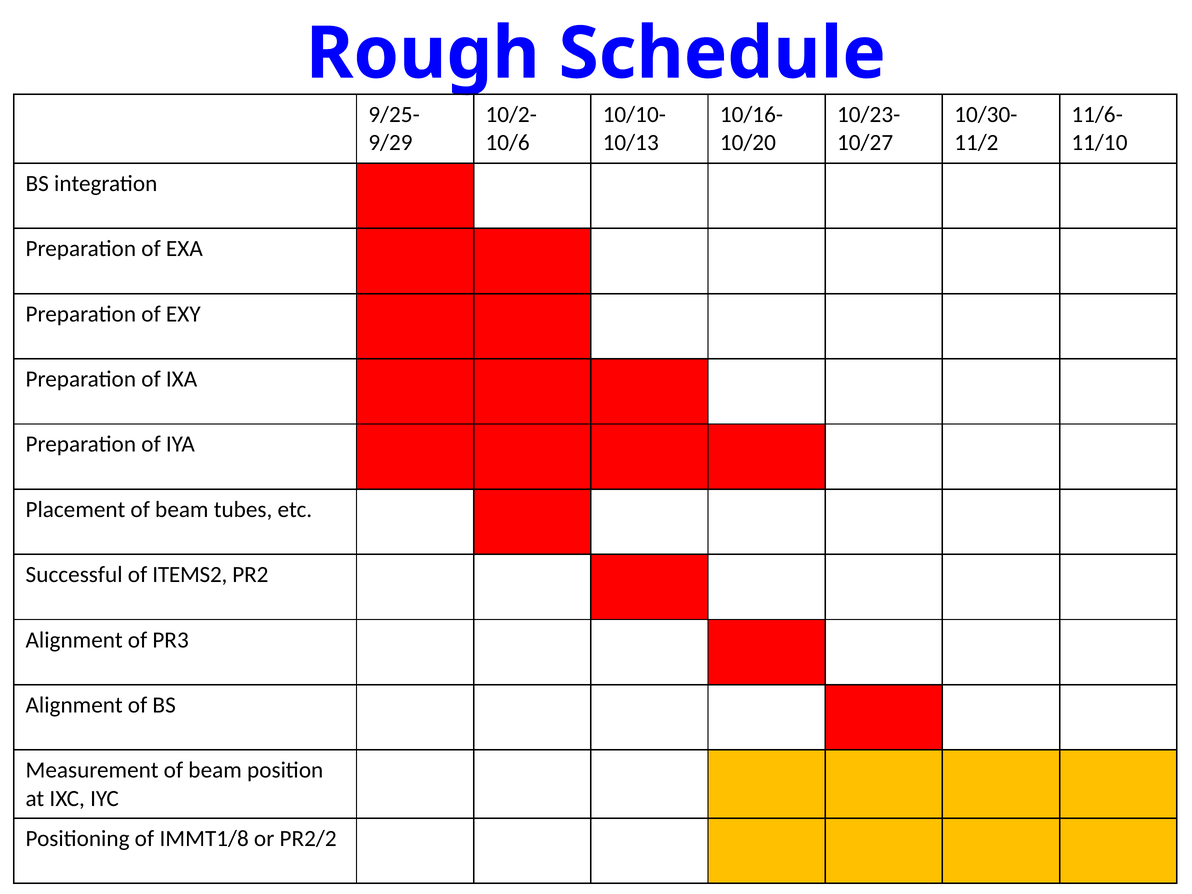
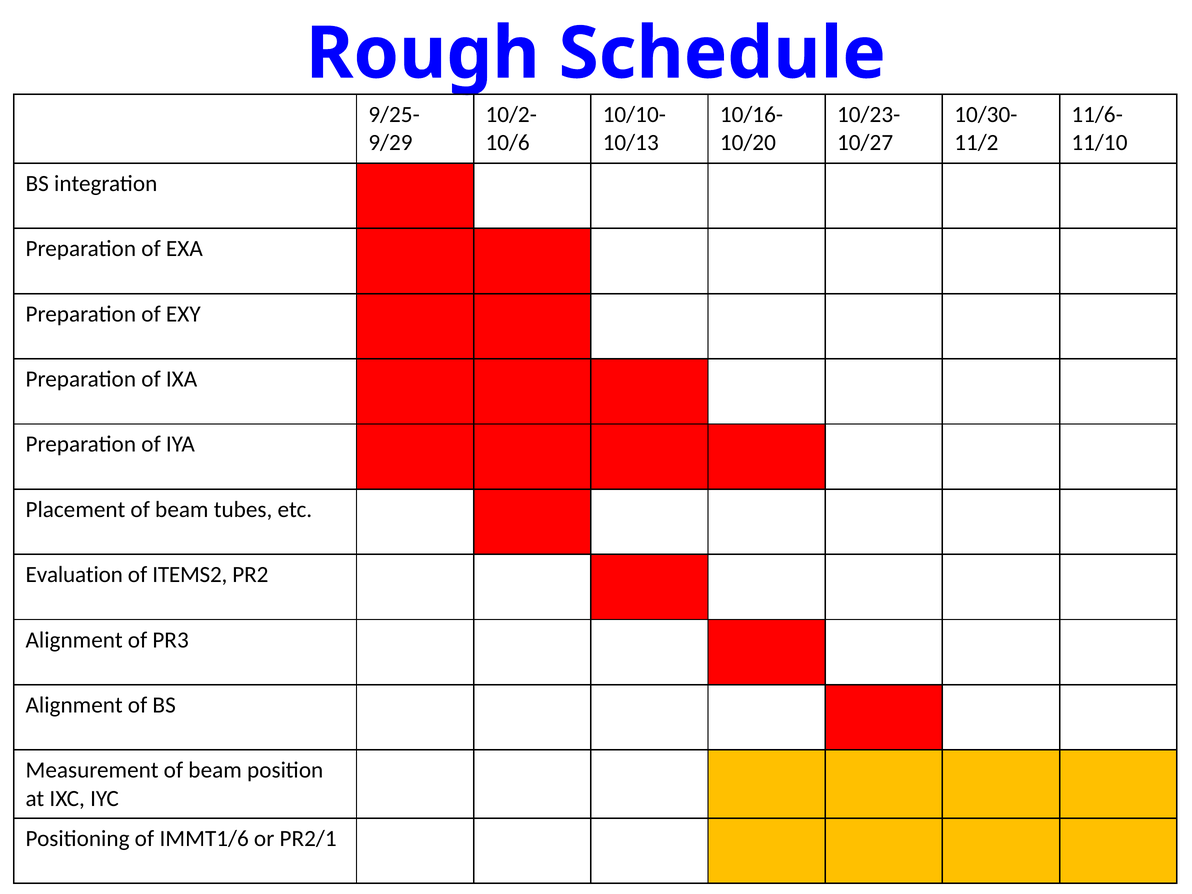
Successful: Successful -> Evaluation (74, 575)
IMMT1/8: IMMT1/8 -> IMMT1/6 (204, 839)
PR2/2: PR2/2 -> PR2/1 (308, 839)
